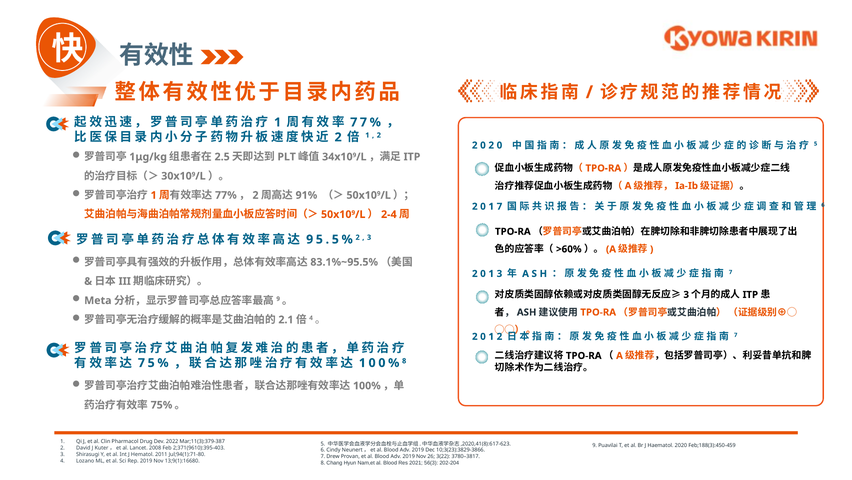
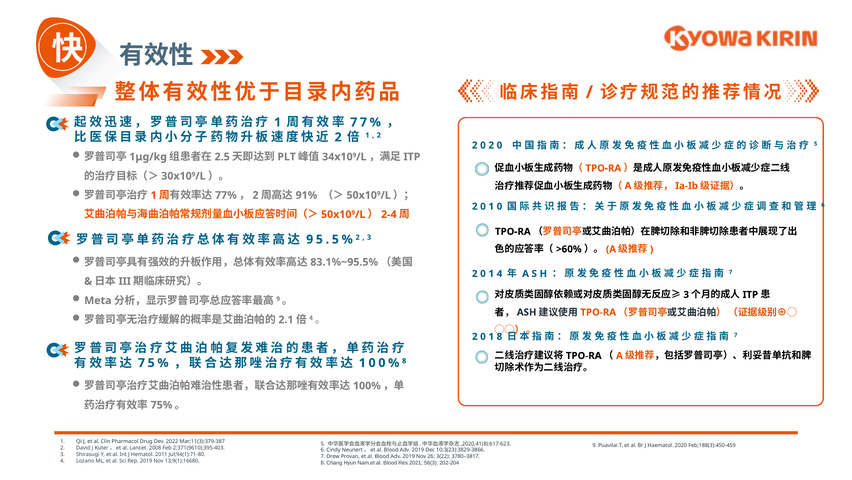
7: 7 -> 0 (499, 206)
3: 3 -> 4 (499, 273)
2: 2 -> 8 (499, 336)
